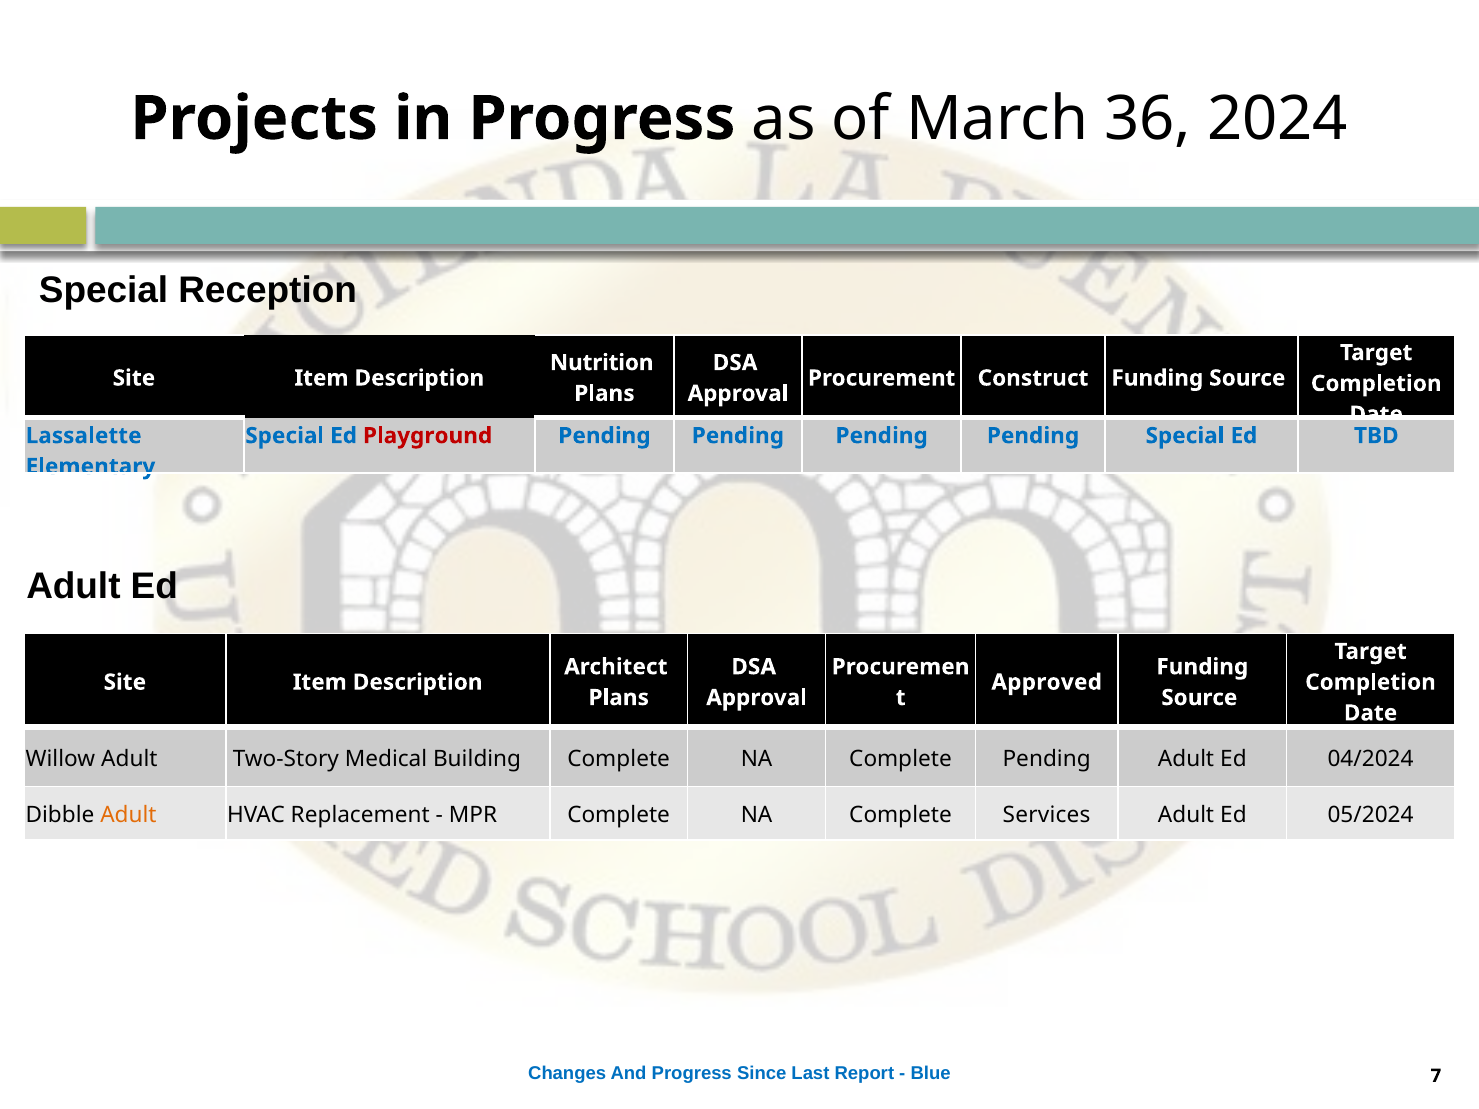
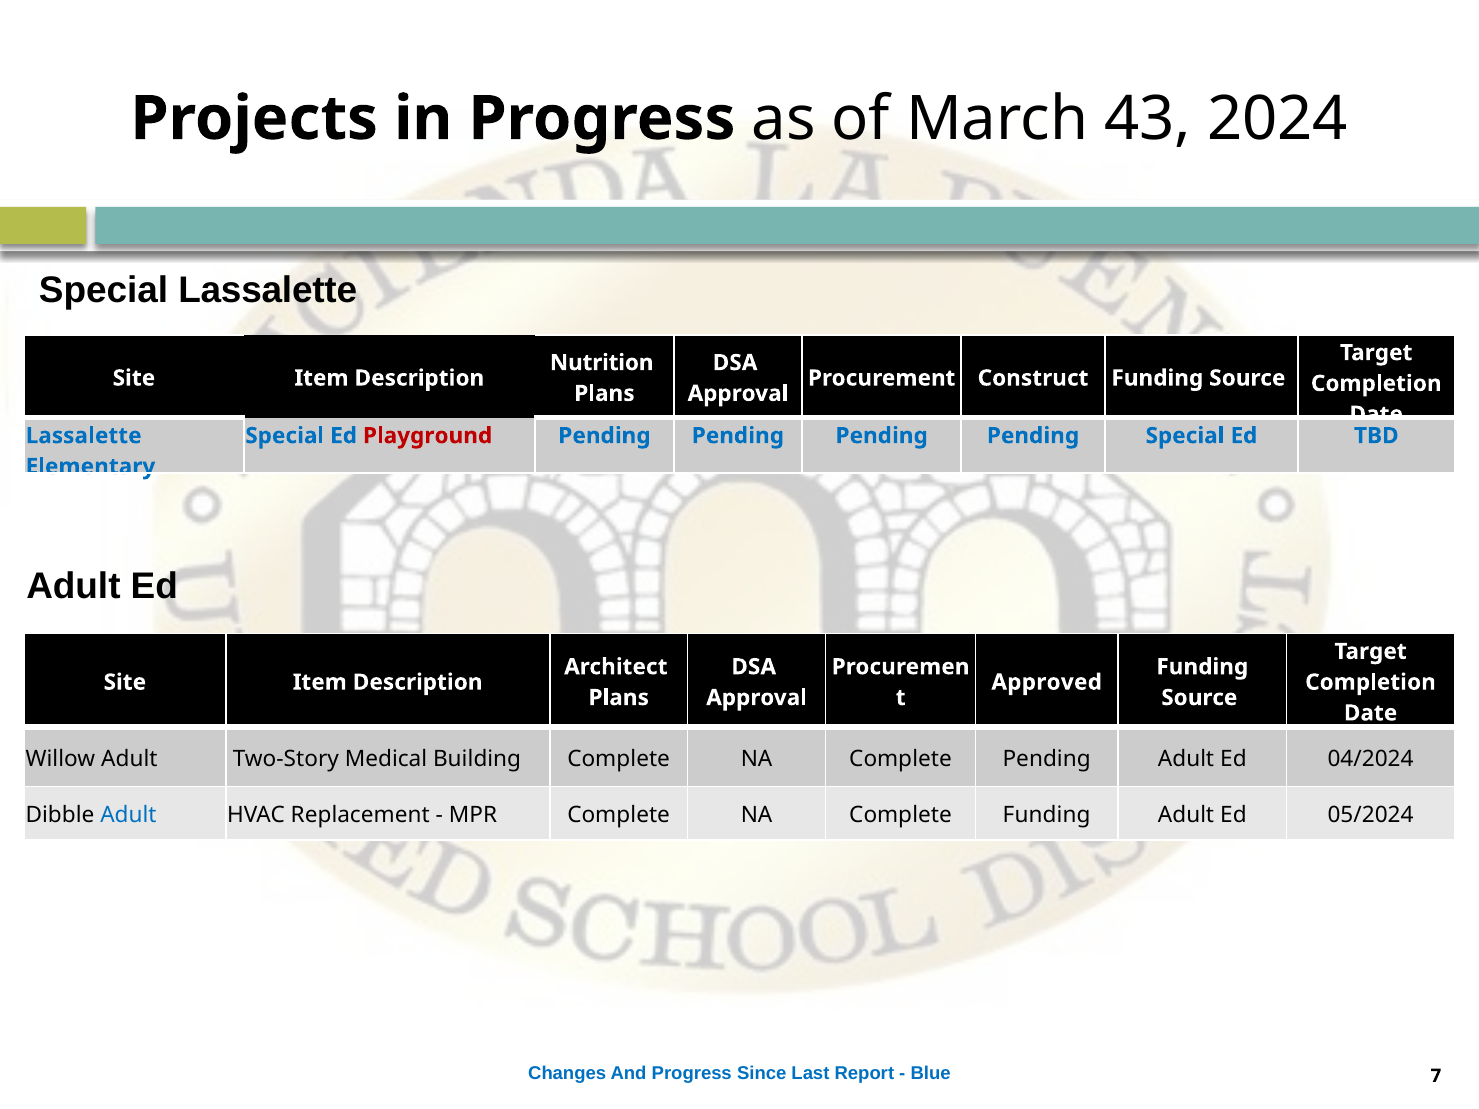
36: 36 -> 43 (1148, 119)
Special Reception: Reception -> Lassalette (268, 290)
Adult colour: orange -> blue (128, 815)
Complete Services: Services -> Funding (1047, 815)
